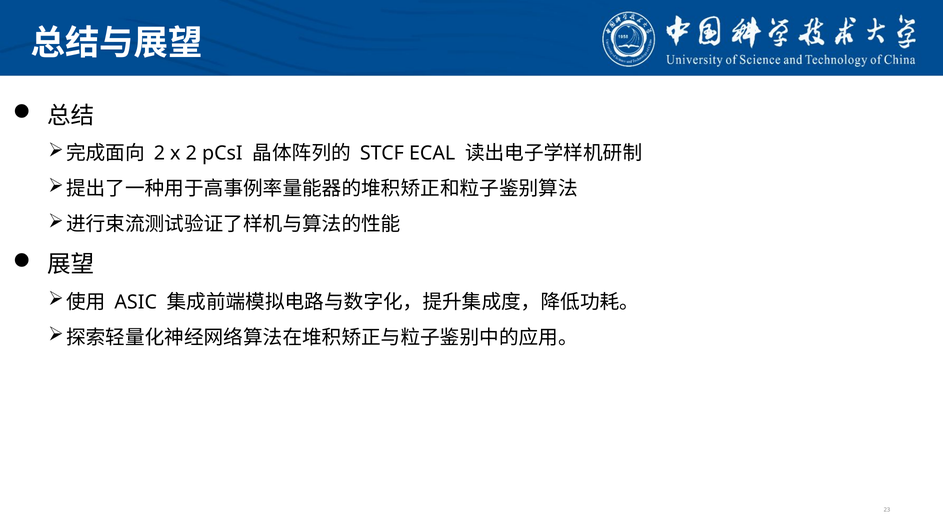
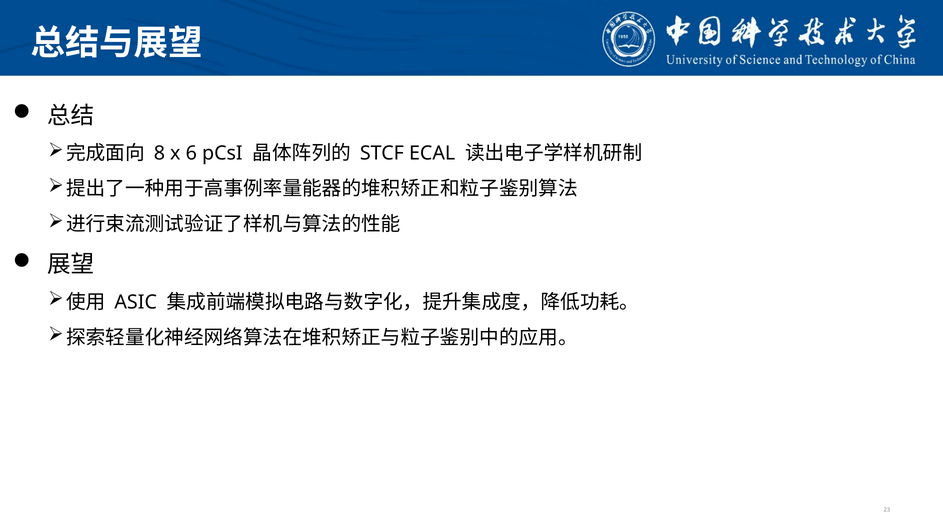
2: 2 -> 8 (159, 153)
x 2: 2 -> 6 (191, 153)
